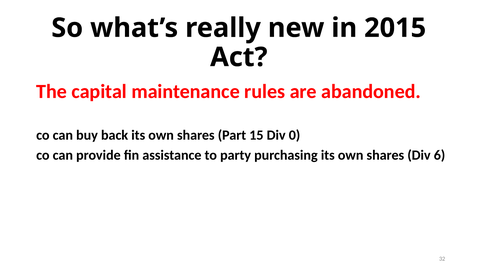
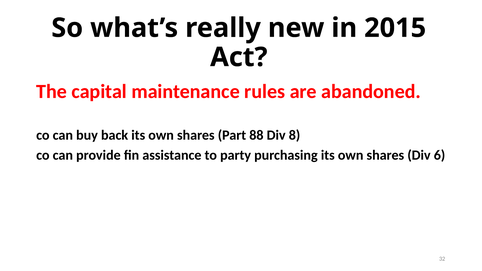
15: 15 -> 88 (256, 135)
0: 0 -> 8 (295, 135)
